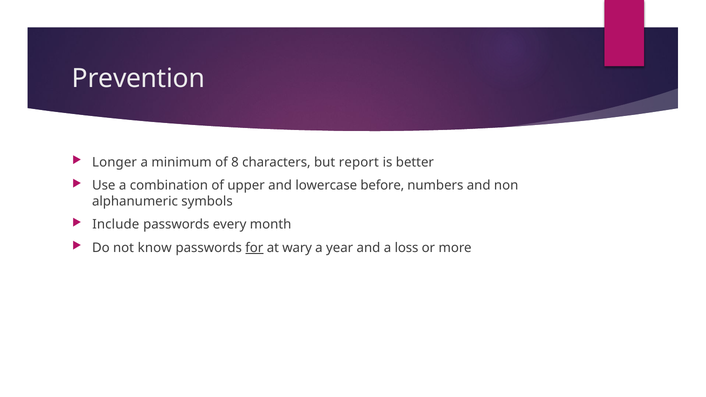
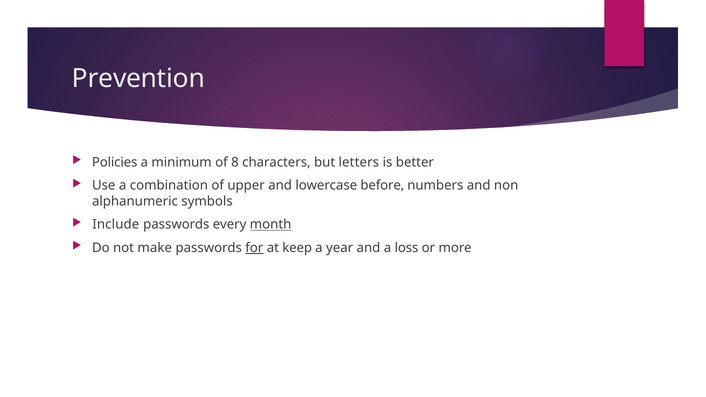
Longer: Longer -> Policies (115, 162)
report: report -> letters (359, 162)
month underline: none -> present (271, 225)
know: know -> make (155, 248)
wary: wary -> keep (297, 248)
